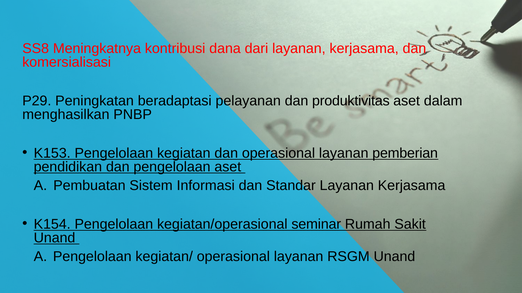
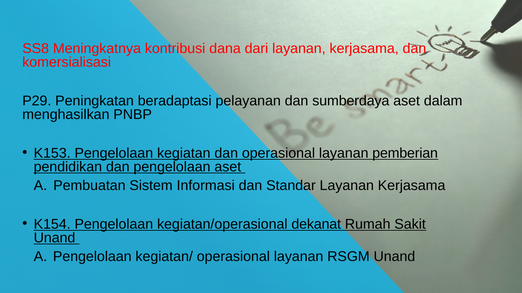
produktivitas: produktivitas -> sumberdaya (351, 101)
seminar: seminar -> dekanat (316, 225)
